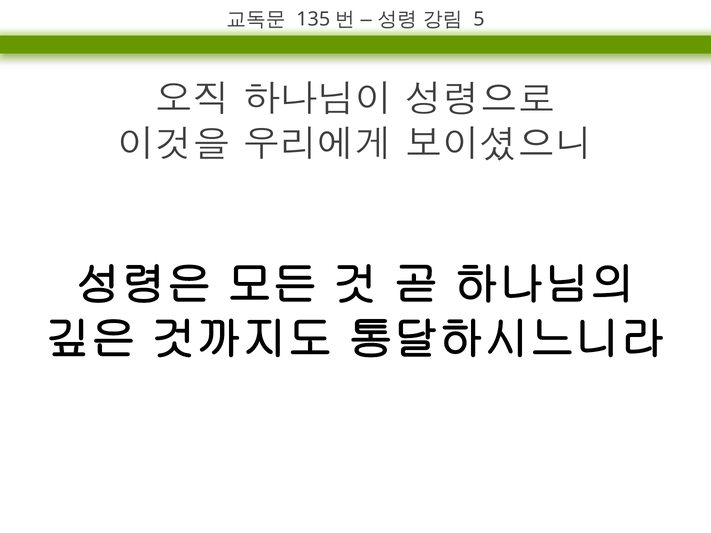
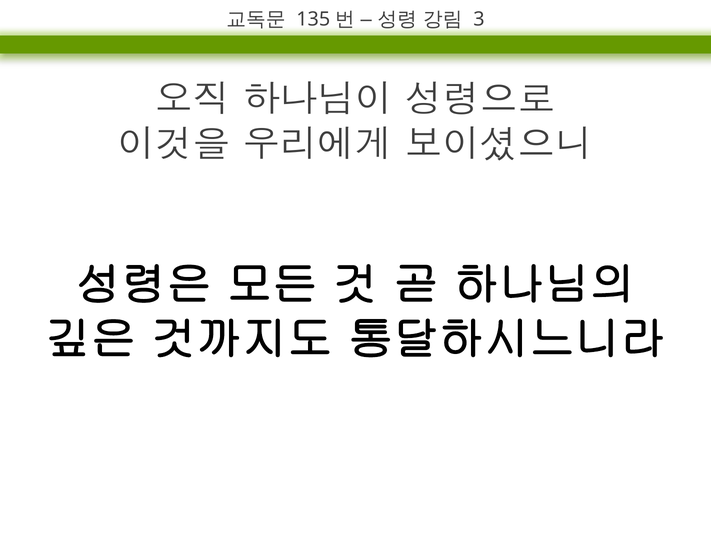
5: 5 -> 3 (479, 19)
